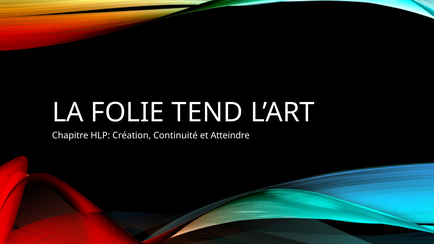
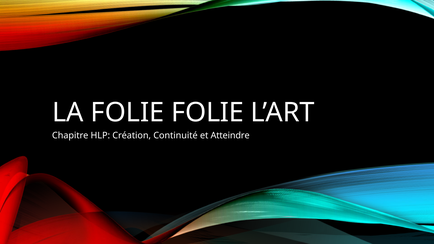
FOLIE TEND: TEND -> FOLIE (208, 113)
